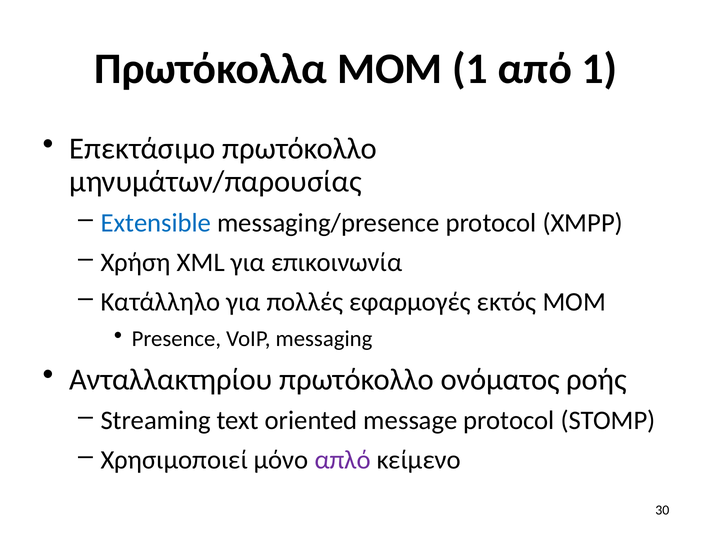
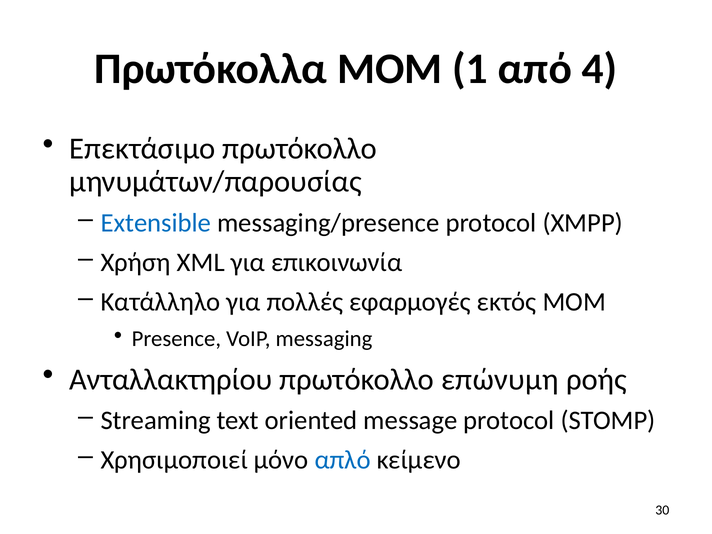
από 1: 1 -> 4 (600, 69)
ονόματος: ονόματος -> επώνυμη (500, 379)
απλό colour: purple -> blue (343, 460)
